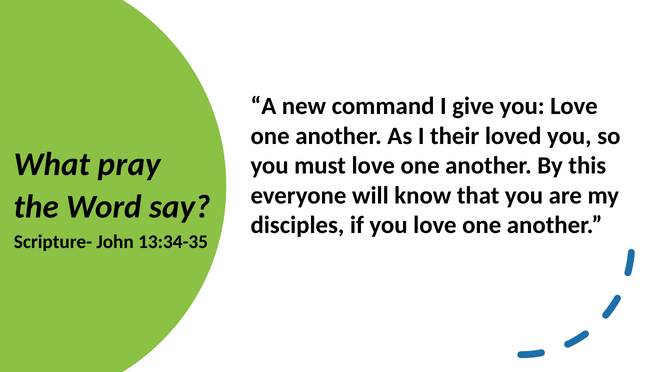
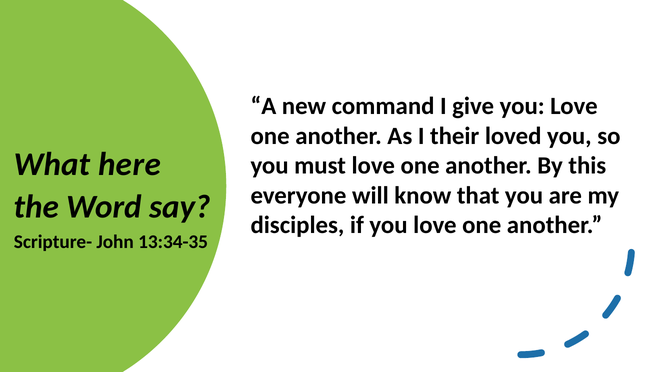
pray: pray -> here (129, 164)
